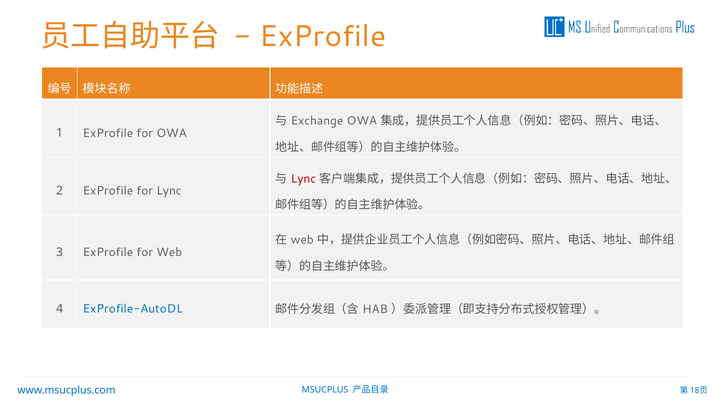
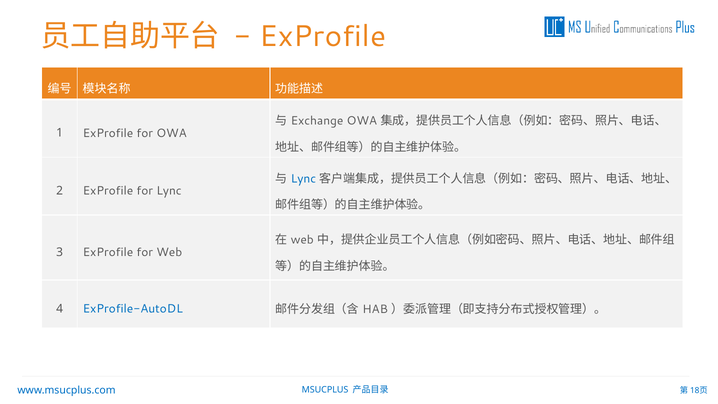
Lync colour: red -> blue (303, 179)
